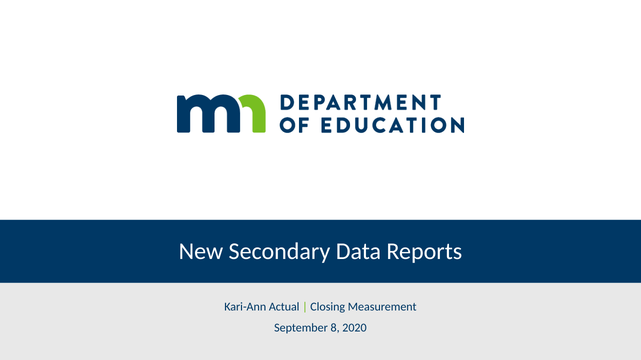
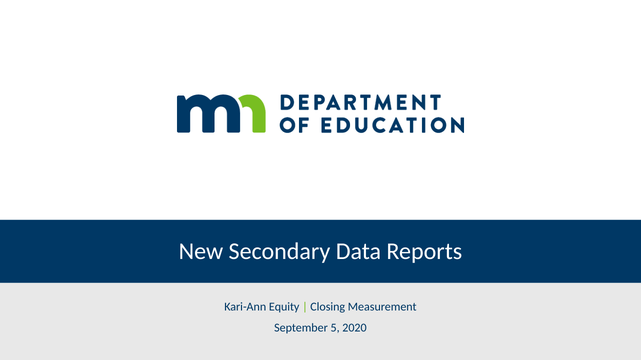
Actual: Actual -> Equity (284, 307)
8: 8 -> 5 (335, 328)
